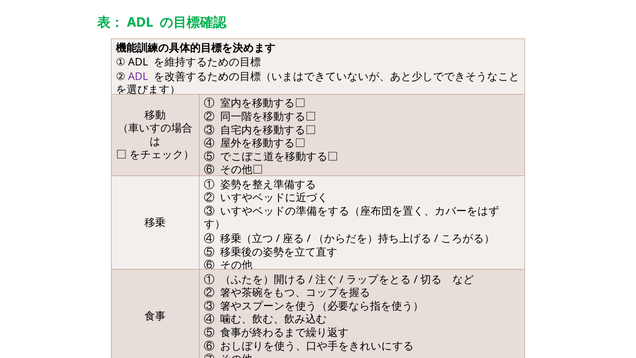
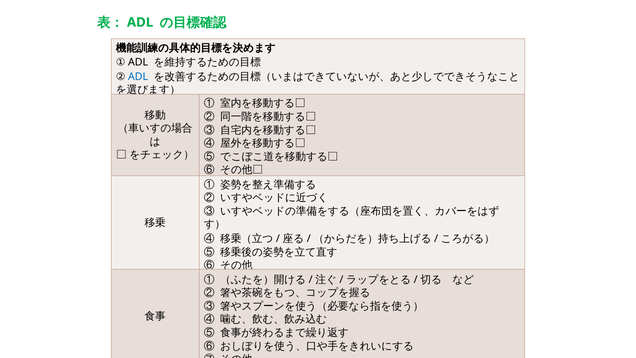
ADL colour: purple -> blue (138, 77)
